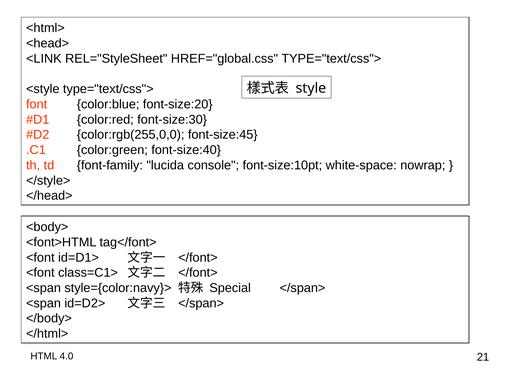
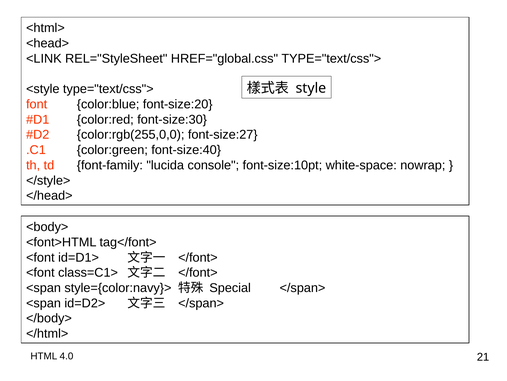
font-size:45: font-size:45 -> font-size:27 (223, 135)
